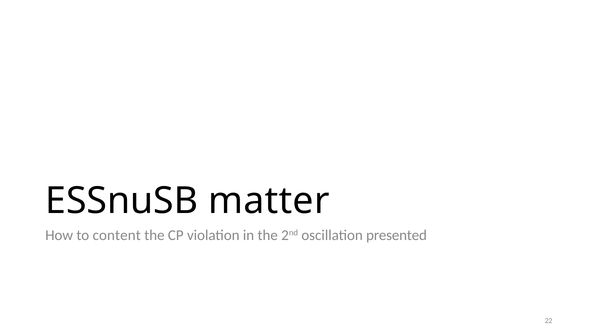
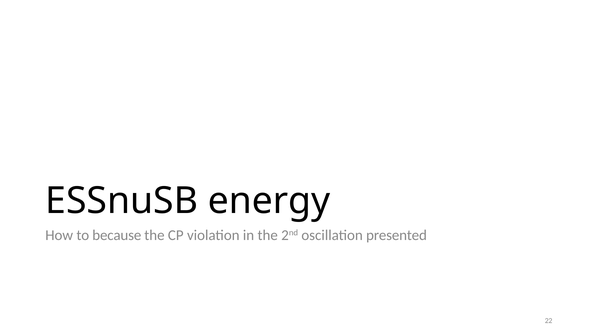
matter: matter -> energy (269, 201)
content: content -> because (117, 235)
